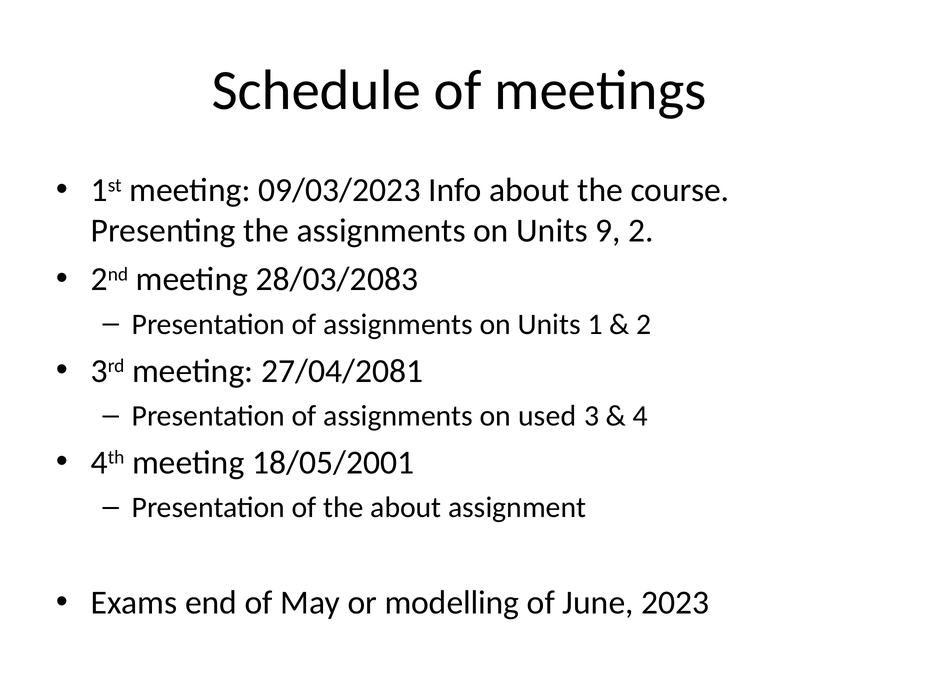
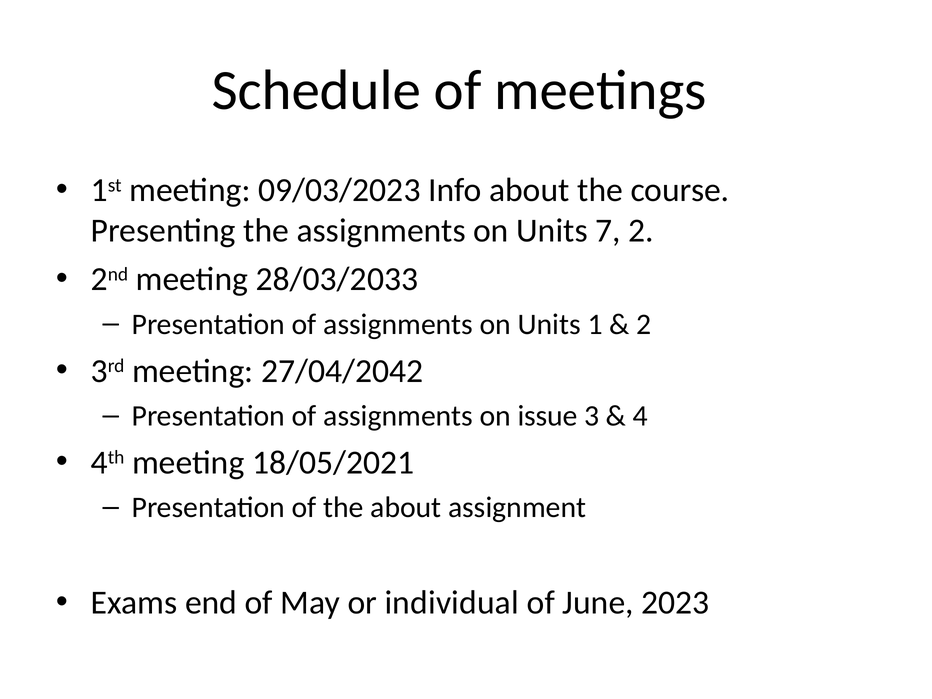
9: 9 -> 7 (608, 231)
28/03/2083: 28/03/2083 -> 28/03/2033 (337, 279)
27/04/2081: 27/04/2081 -> 27/04/2042 (342, 371)
used: used -> issue (548, 416)
18/05/2001: 18/05/2001 -> 18/05/2021 (333, 463)
modelling: modelling -> individual (452, 603)
